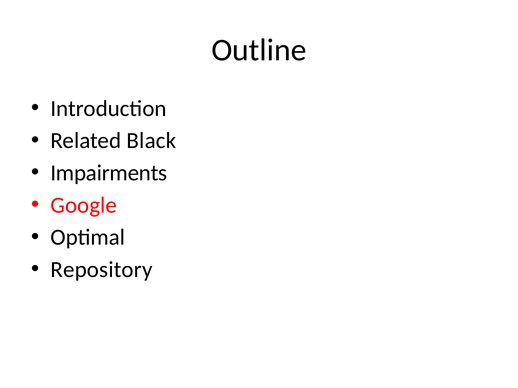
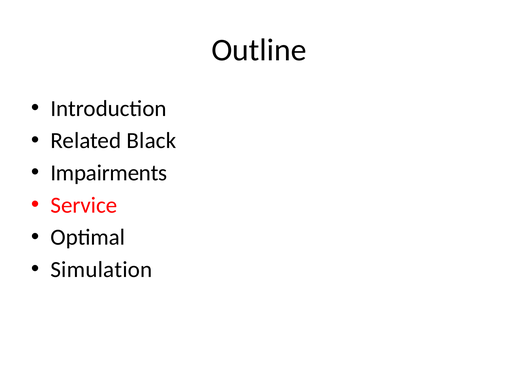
Google: Google -> Service (84, 205)
Repository: Repository -> Simulation (101, 270)
